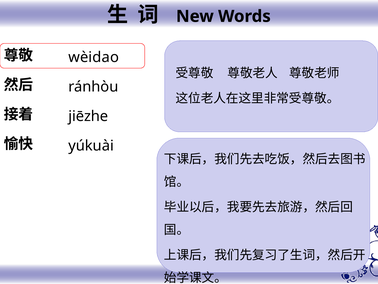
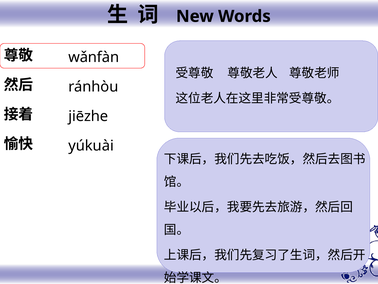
wèidao: wèidao -> wǎnfàn (94, 57)
